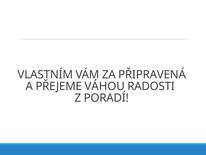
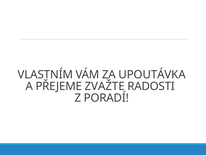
PŘIPRAVENÁ: PŘIPRAVENÁ -> UPOUTÁVKA (152, 74)
VÁHOU: VÁHOU -> ZVAŽTE (105, 86)
